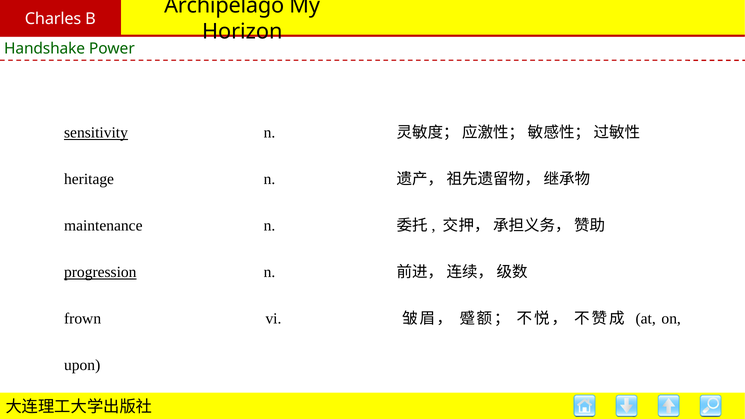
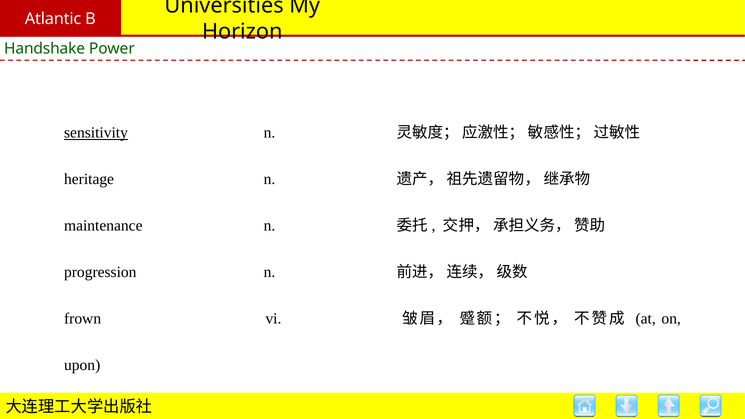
Archipelago: Archipelago -> Universities (224, 5)
Charles: Charles -> Atlantic (53, 19)
progression underline: present -> none (100, 273)
